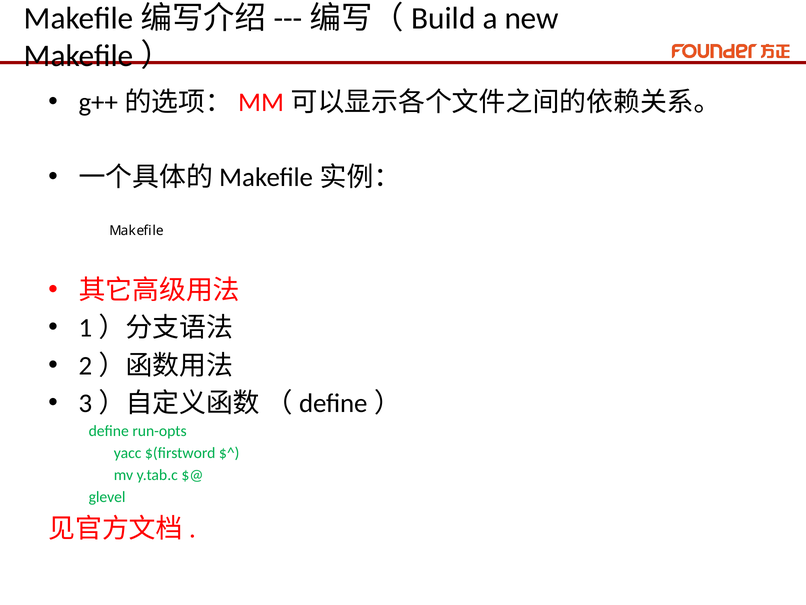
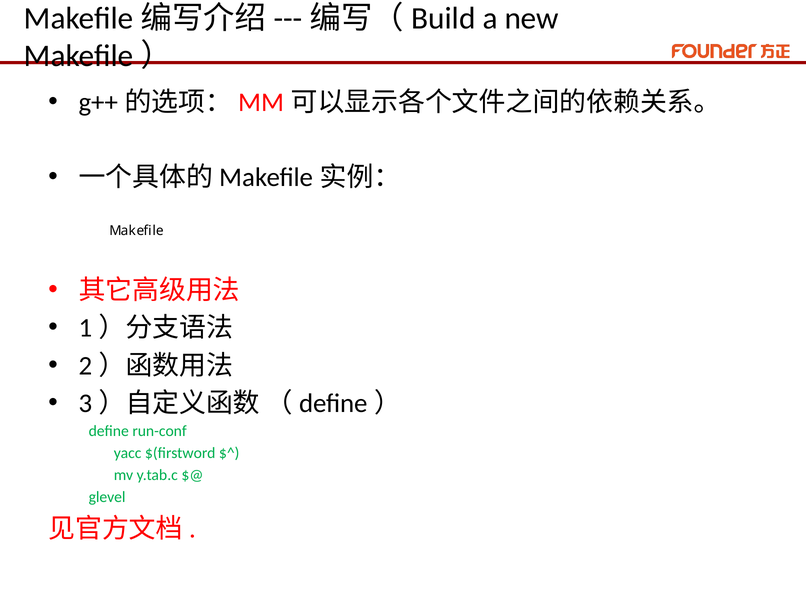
run-opts: run-opts -> run-conf (160, 431)
